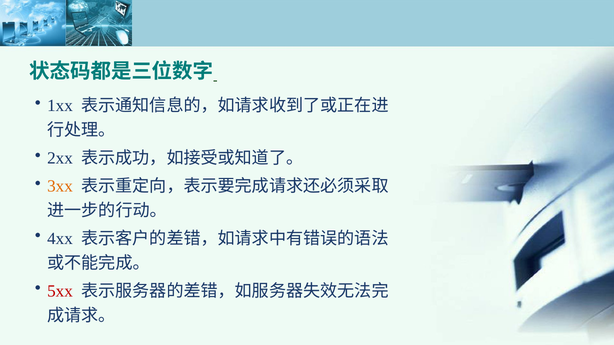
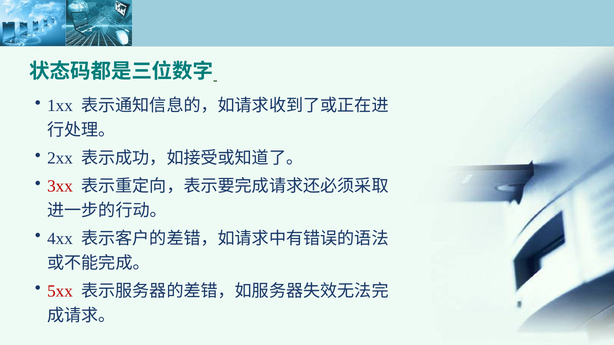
3xx colour: orange -> red (60, 186)
